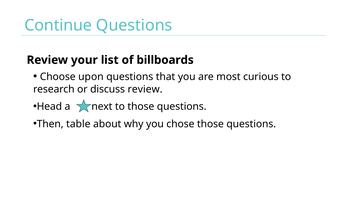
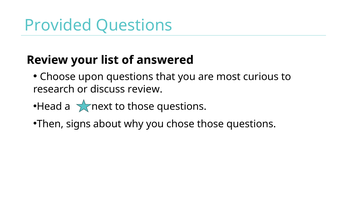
Continue: Continue -> Provided (58, 25)
billboards: billboards -> answered (165, 60)
table: table -> signs (78, 124)
